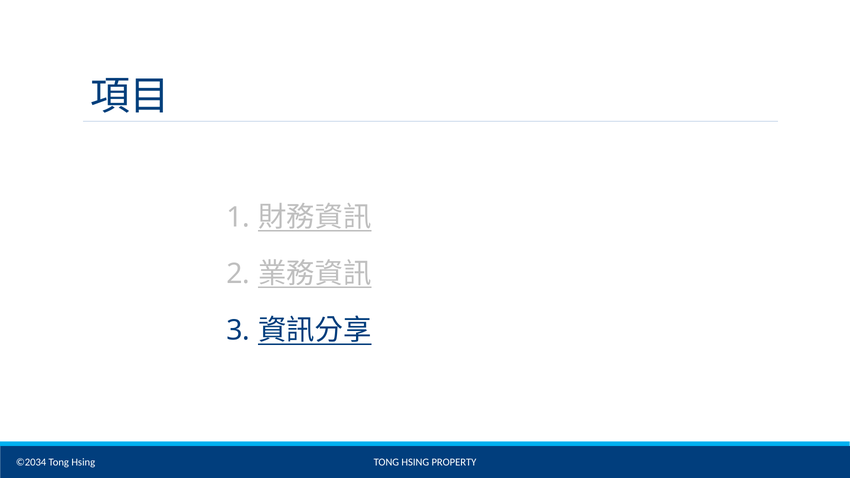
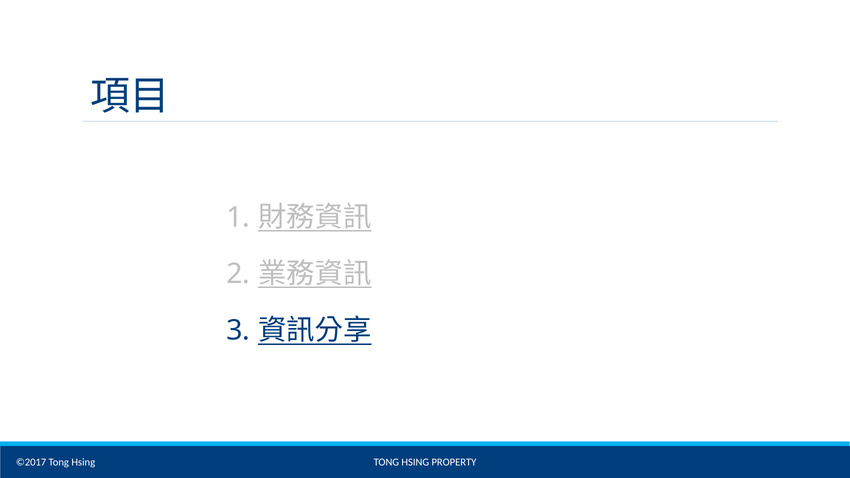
©2034: ©2034 -> ©2017 (31, 462)
